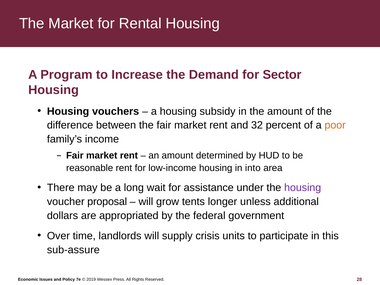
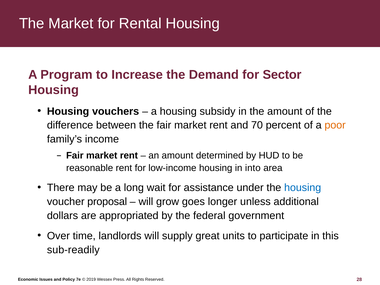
32: 32 -> 70 (257, 125)
housing colour: purple -> blue (303, 188)
tents: tents -> goes (193, 202)
crisis: crisis -> great (208, 236)
sub-assure: sub-assure -> sub-readily (73, 250)
